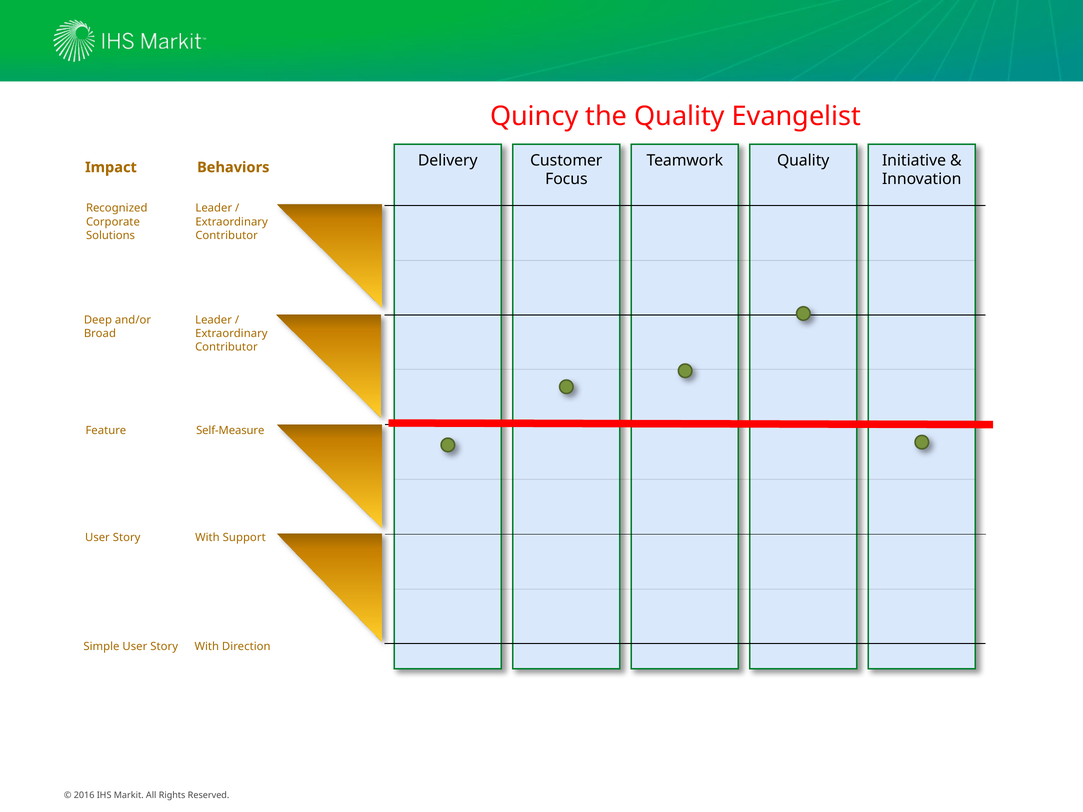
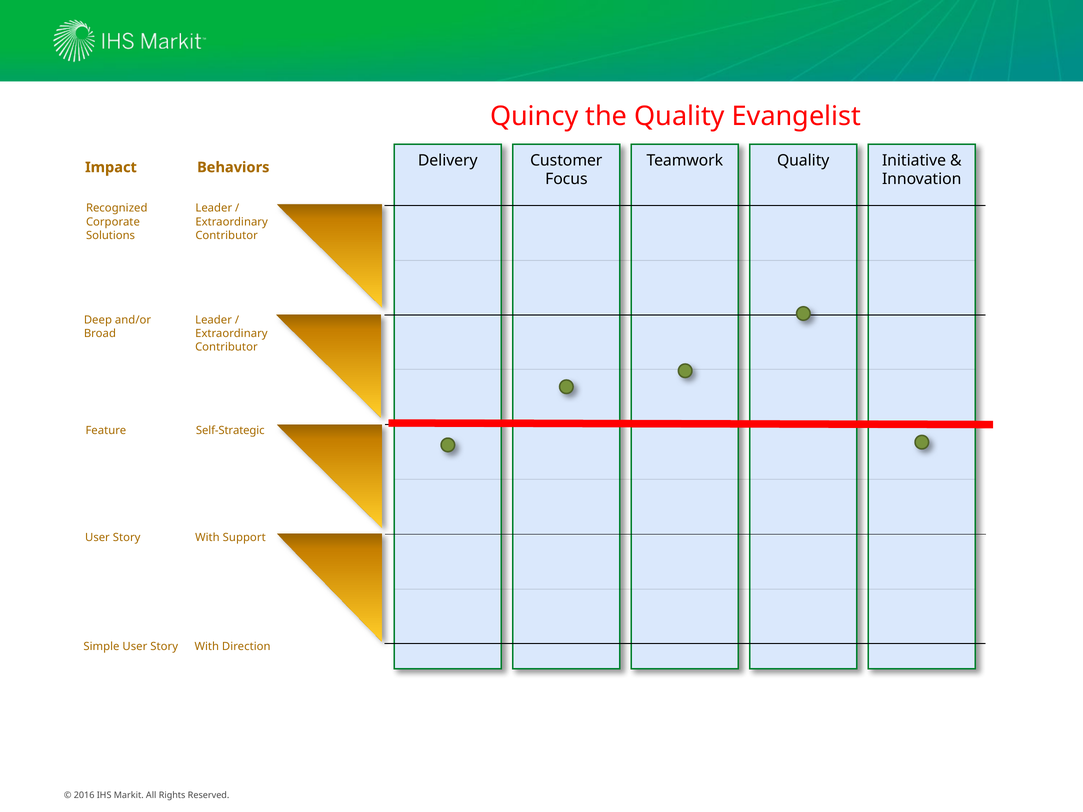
Self-Measure: Self-Measure -> Self-Strategic (230, 431)
